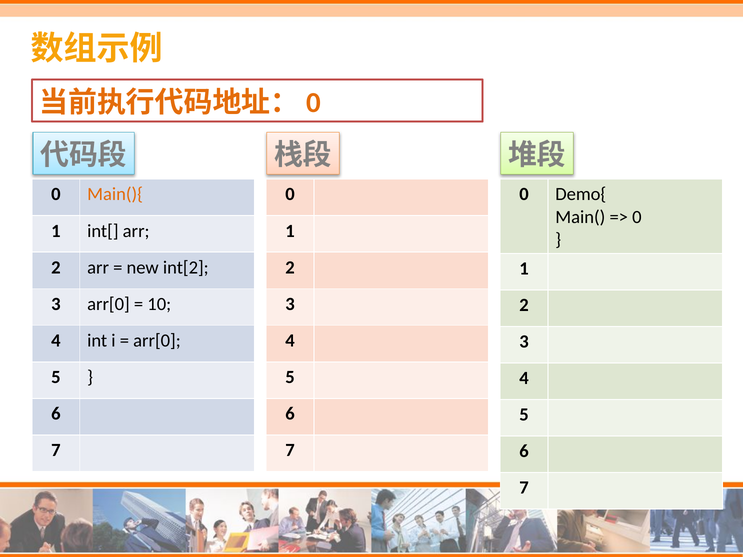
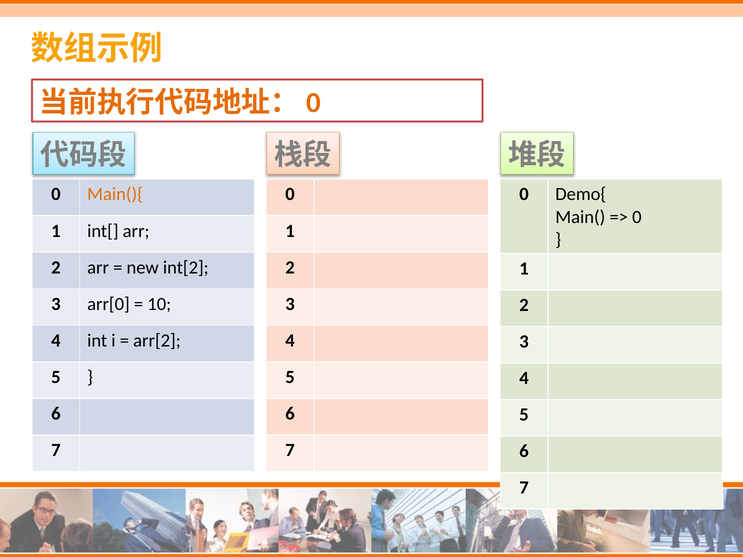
arr[0: arr[0 -> arr[2 (157, 341)
